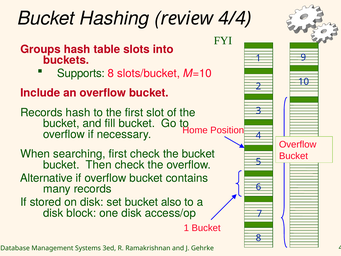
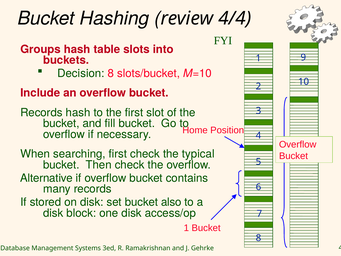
Supports: Supports -> Decision (81, 73)
check the bucket: bucket -> typical (198, 154)
